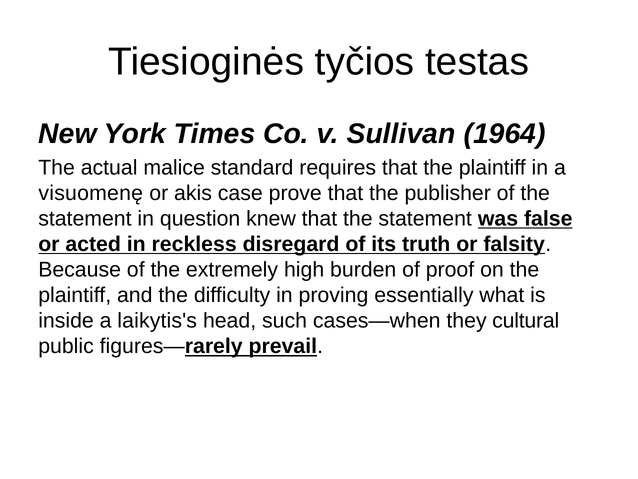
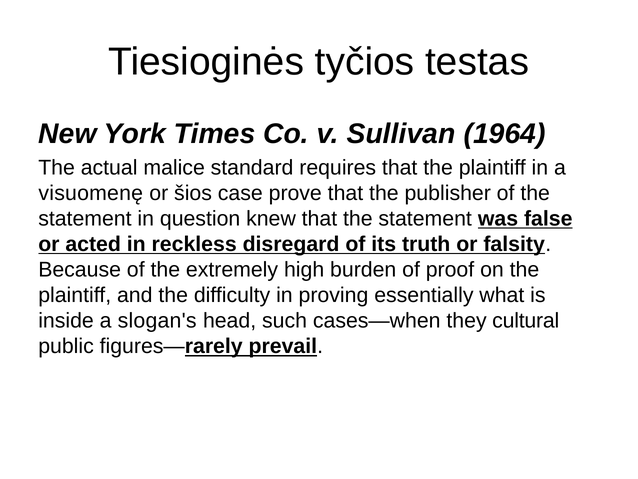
akis: akis -> šios (193, 193)
laikytis's: laikytis's -> slogan's (157, 320)
